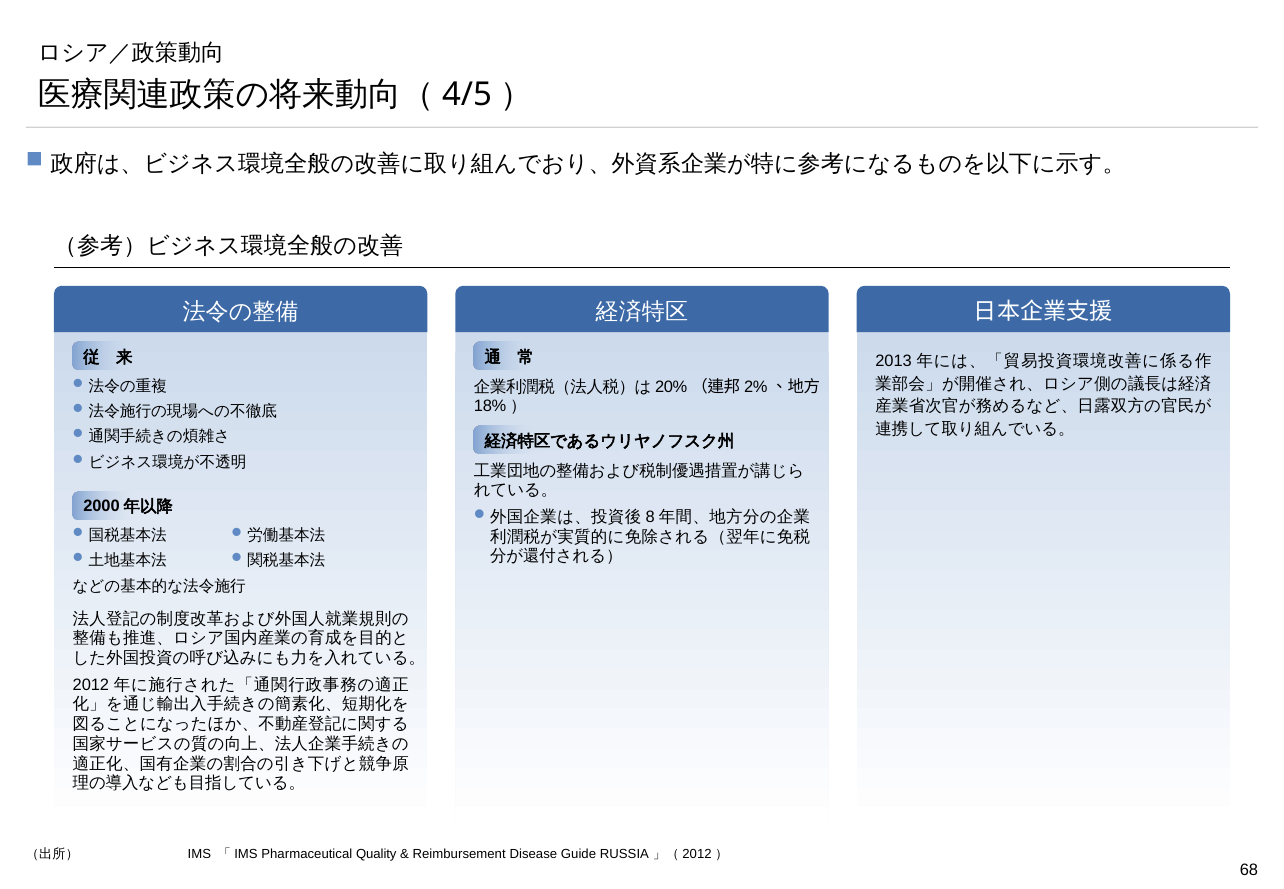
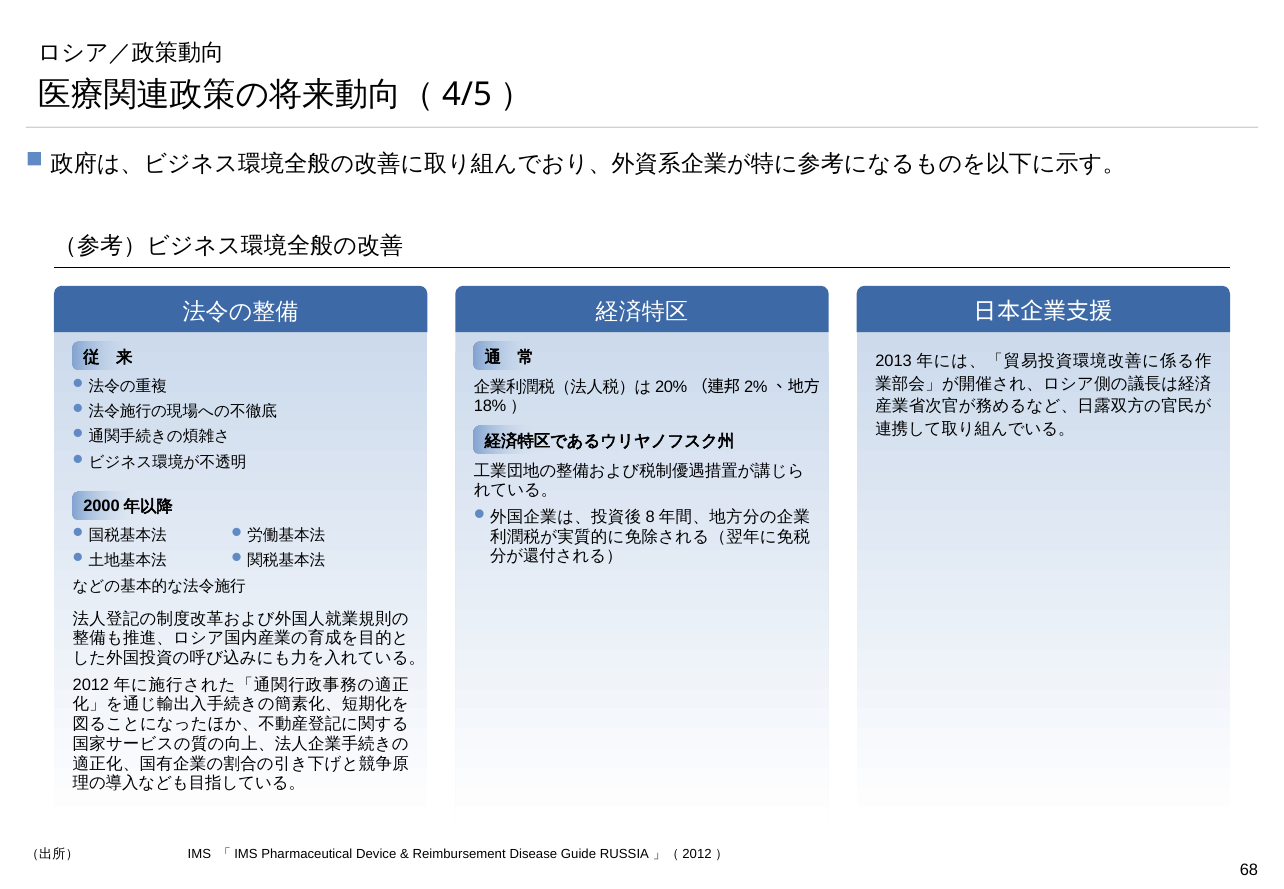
Quality: Quality -> Device (376, 855)
